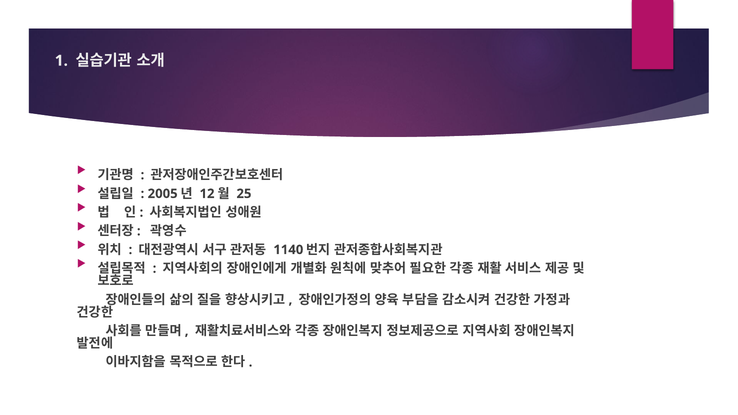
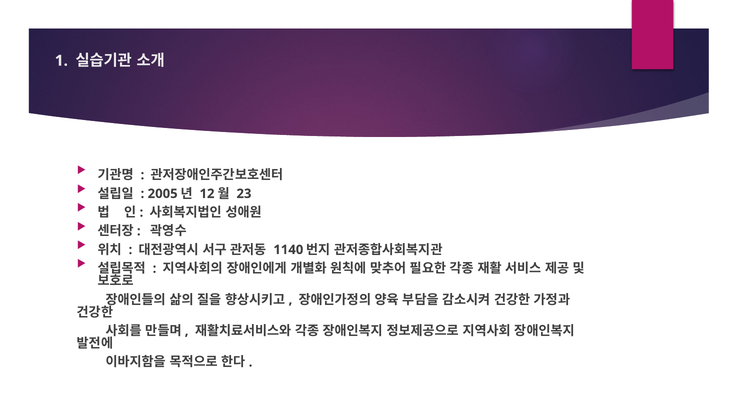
25: 25 -> 23 (244, 194)
